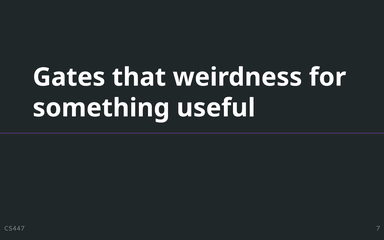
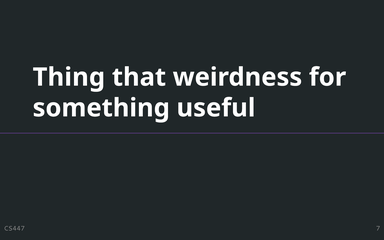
Gates: Gates -> Thing (69, 77)
